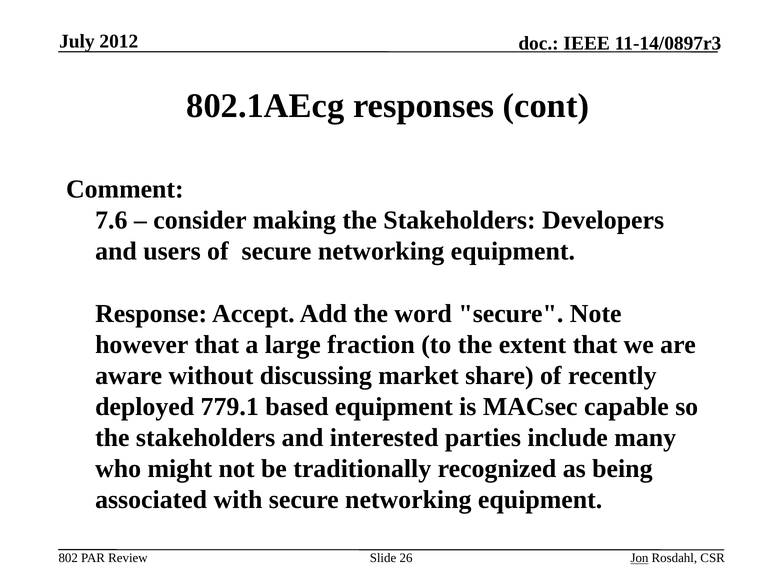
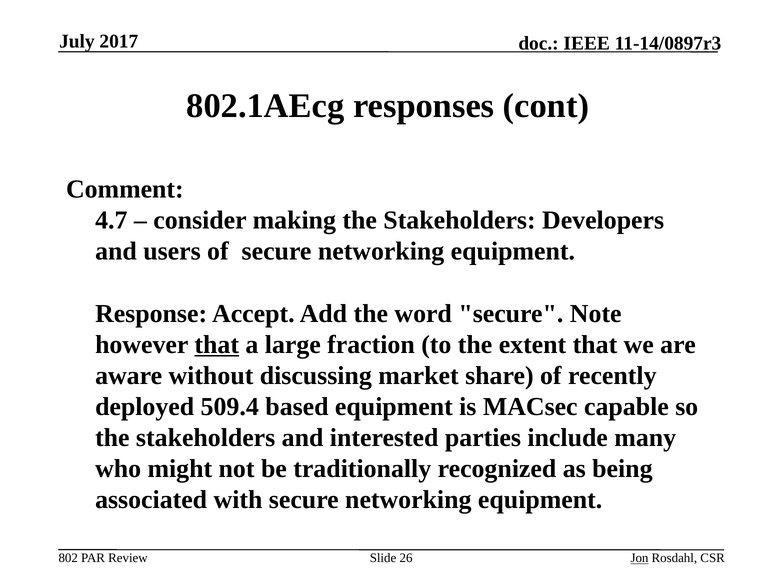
2012: 2012 -> 2017 (119, 41)
7.6: 7.6 -> 4.7 (111, 220)
that underline: none -> present (217, 345)
779.1: 779.1 -> 509.4 (230, 407)
